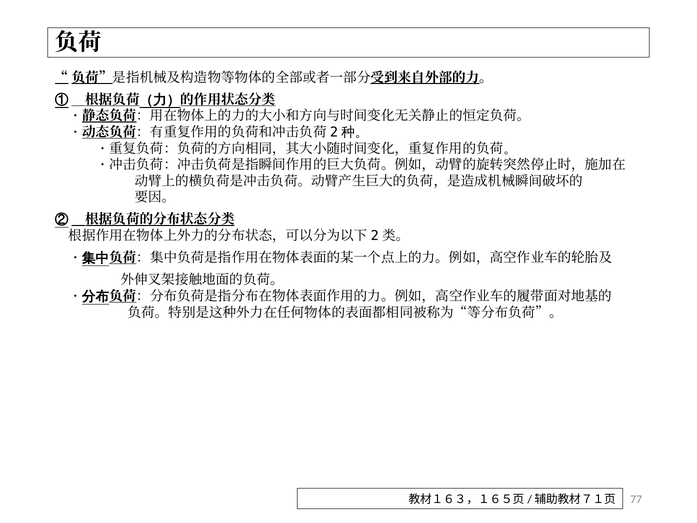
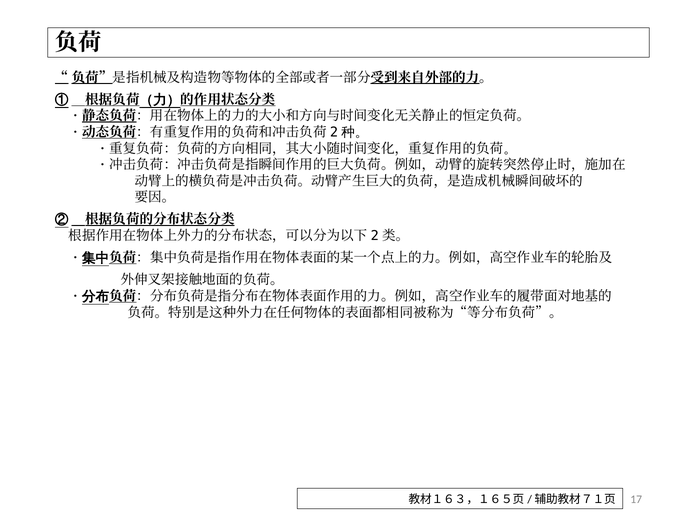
77: 77 -> 17 (636, 499)
